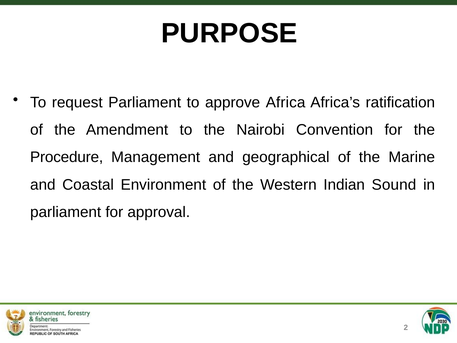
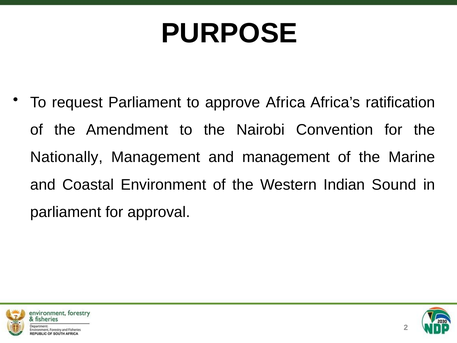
Procedure: Procedure -> Nationally (66, 157)
and geographical: geographical -> management (286, 157)
